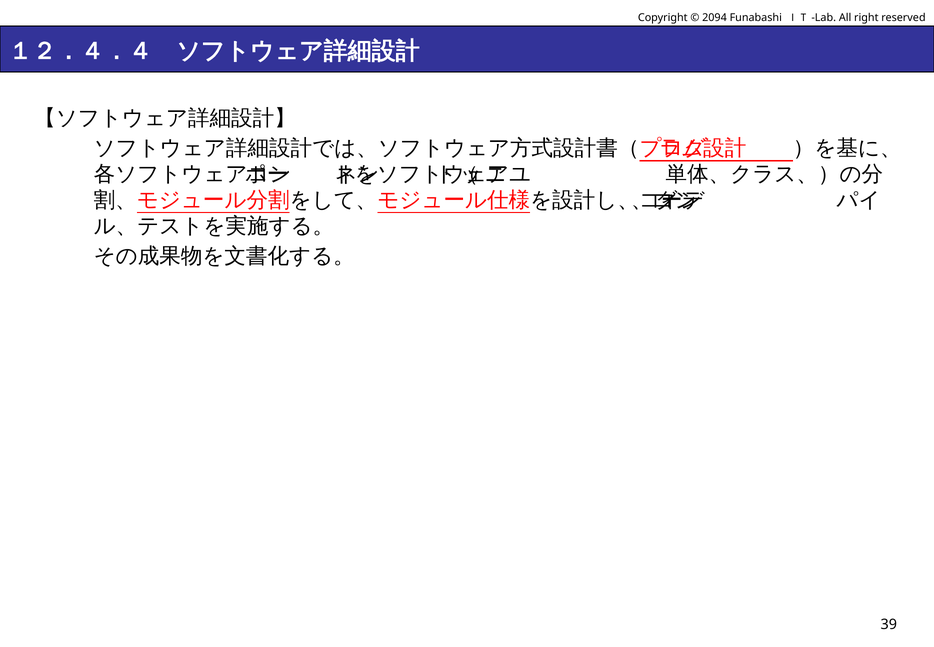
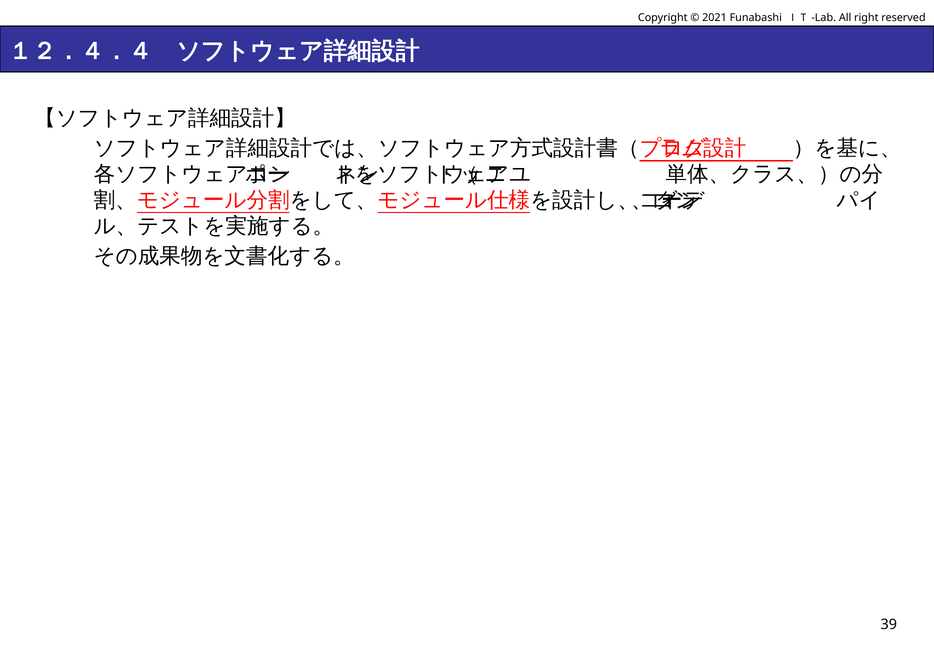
2094: 2094 -> 2021 (714, 17)
